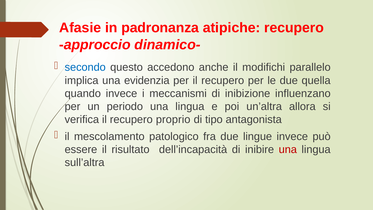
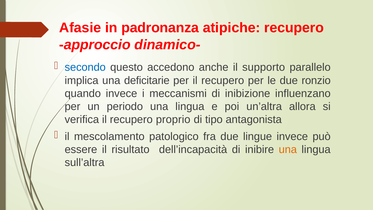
modifichi: modifichi -> supporto (264, 67)
evidenzia: evidenzia -> deficitarie (147, 80)
quella: quella -> ronzio (316, 80)
una colour: red -> orange (288, 149)
